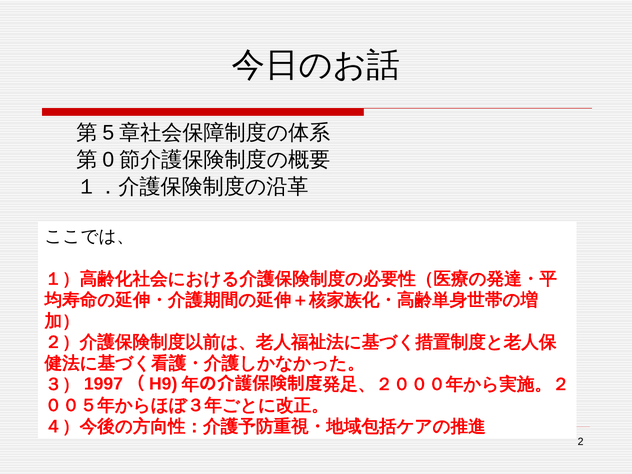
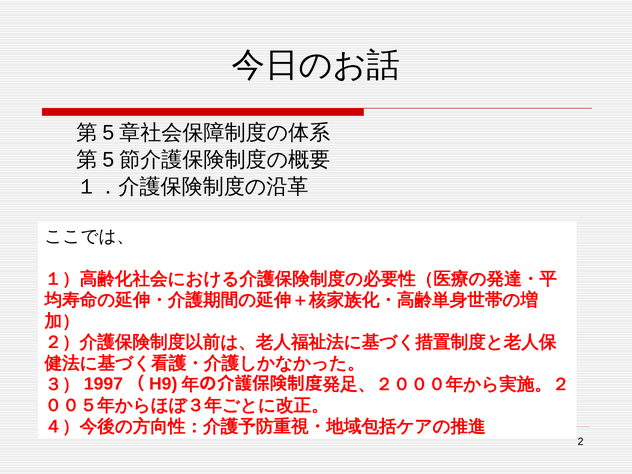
0: 0 -> 5 (108, 160)
